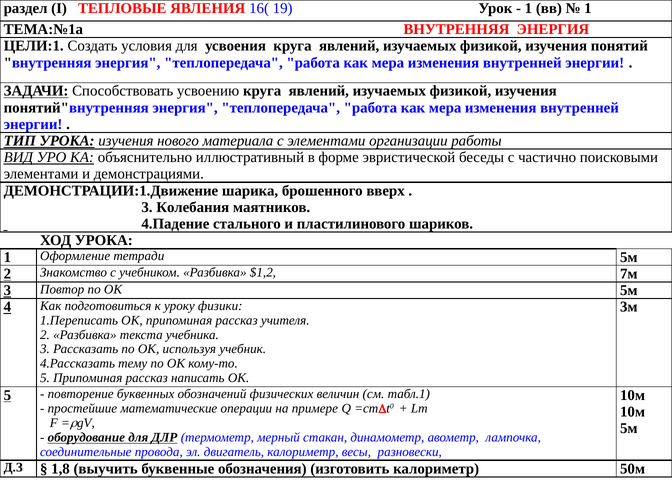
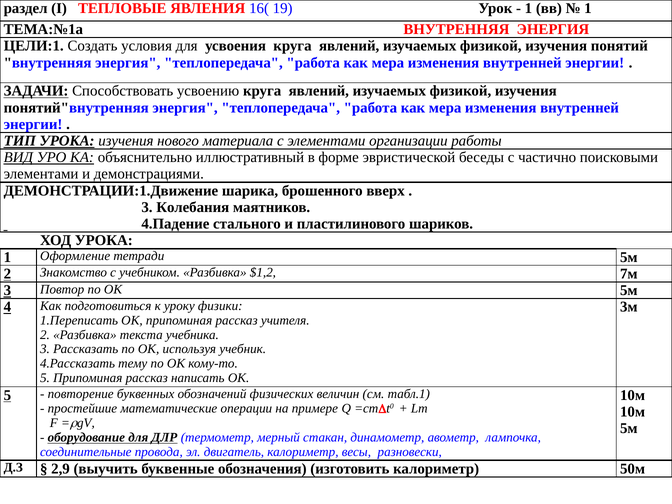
1,8: 1,8 -> 2,9 (60, 469)
